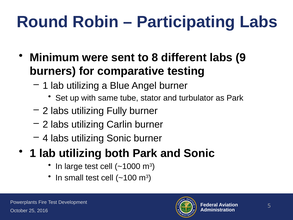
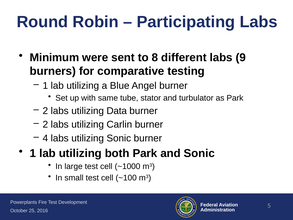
Fully: Fully -> Data (117, 111)
